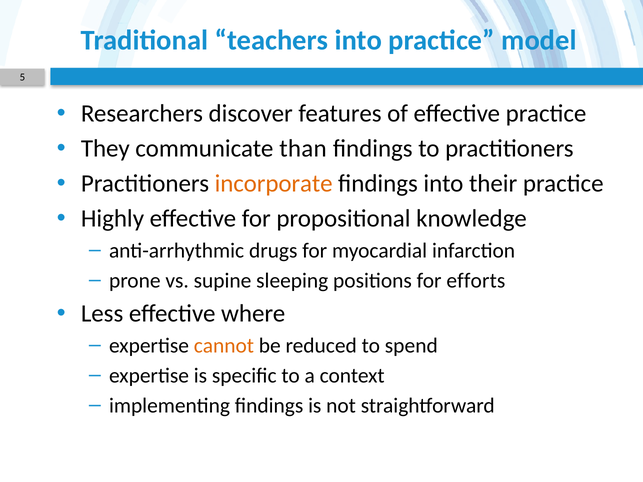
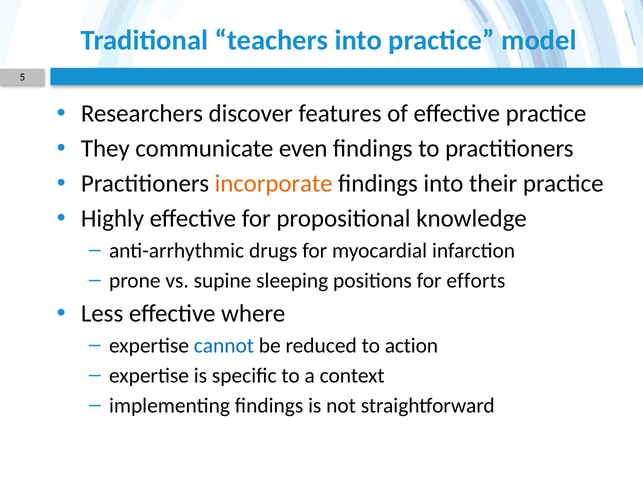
than: than -> even (303, 149)
cannot colour: orange -> blue (224, 346)
spend: spend -> action (411, 346)
